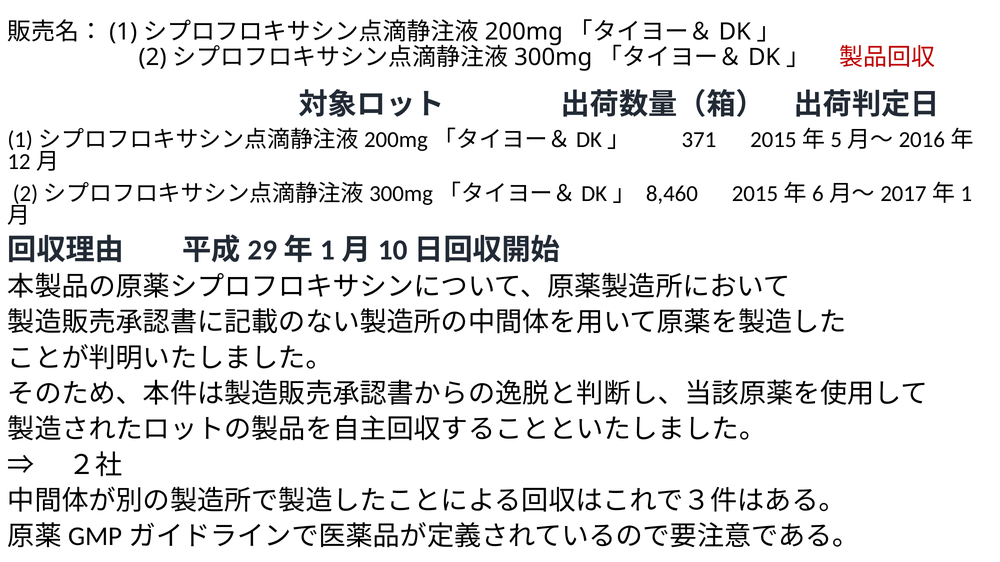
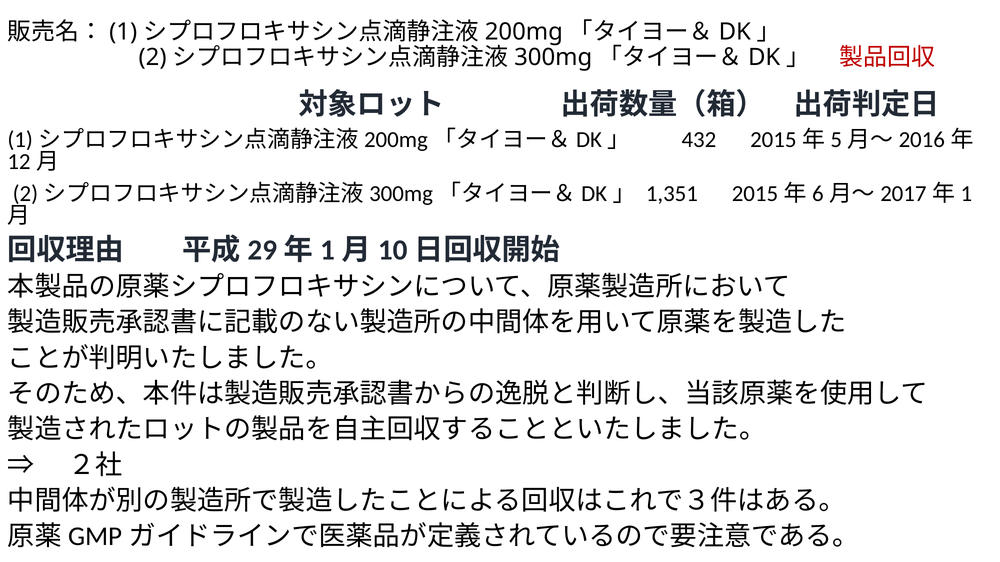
371: 371 -> 432 (699, 140)
8,460: 8,460 -> 1,351 (672, 194)
